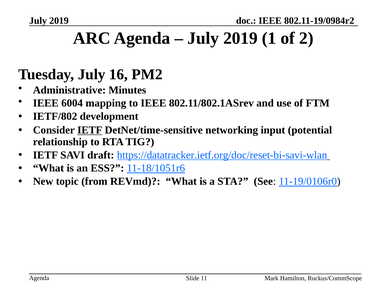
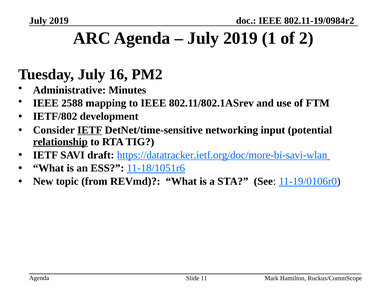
6004: 6004 -> 2588 (72, 103)
relationship underline: none -> present (60, 142)
https://datatracker.ietf.org/doc/reset-bi-savi-wlan: https://datatracker.ietf.org/doc/reset-bi-savi-wlan -> https://datatracker.ietf.org/doc/more-bi-savi-wlan (222, 155)
